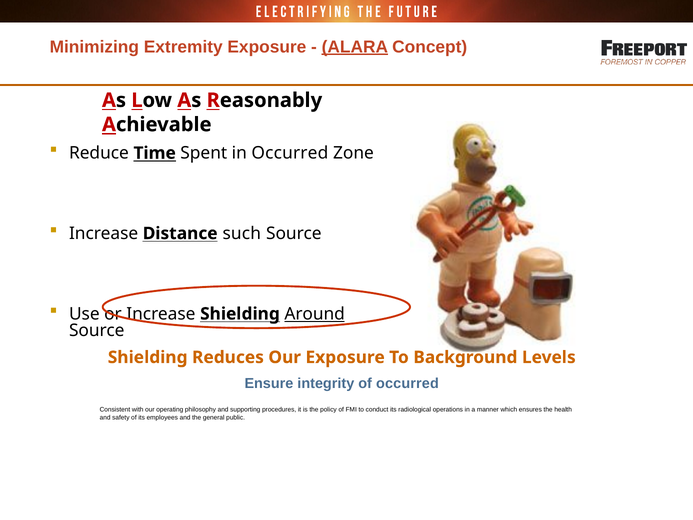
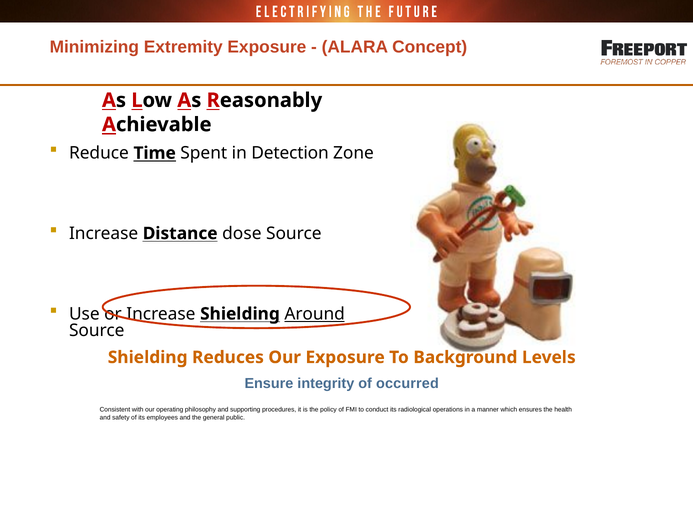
ALARA underline: present -> none (355, 47)
in Occurred: Occurred -> Detection (290, 153)
such: such -> dose (242, 233)
